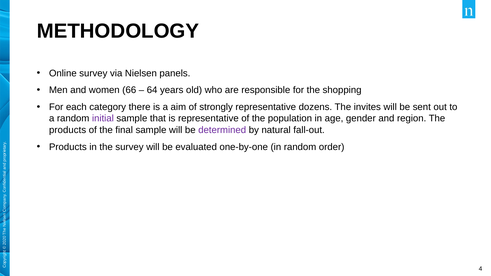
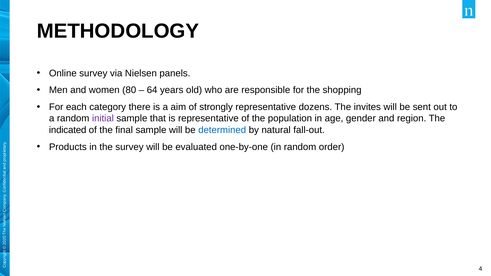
66: 66 -> 80 (129, 90)
products: products -> indicated (68, 130)
determined colour: purple -> blue (222, 130)
